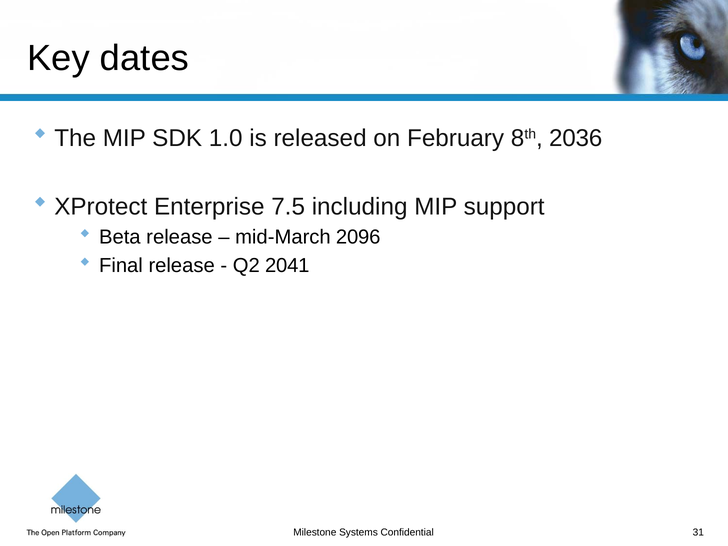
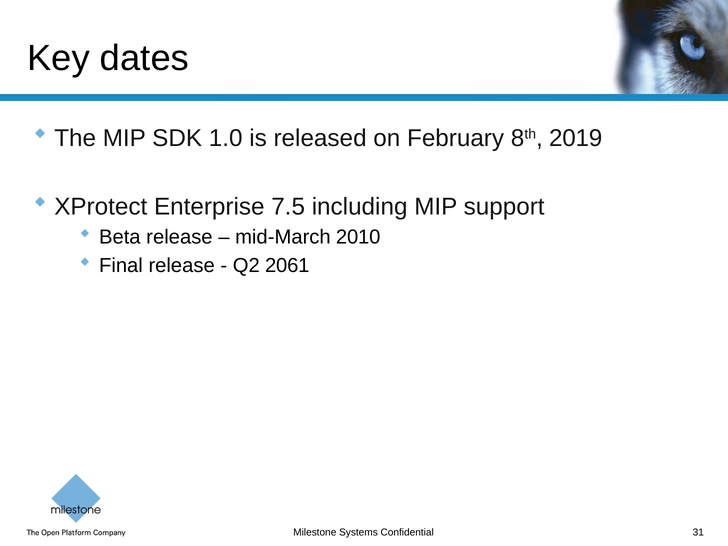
2036: 2036 -> 2019 (576, 138)
2096: 2096 -> 2010 (358, 237)
2041: 2041 -> 2061 (287, 266)
